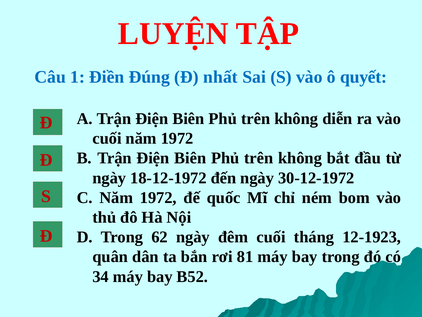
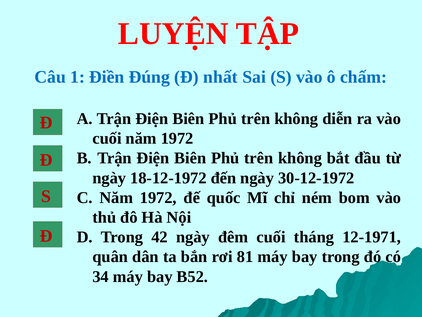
quyết: quyết -> chấm (364, 77)
62: 62 -> 42 (160, 237)
12-1923: 12-1923 -> 12-1971 (372, 237)
